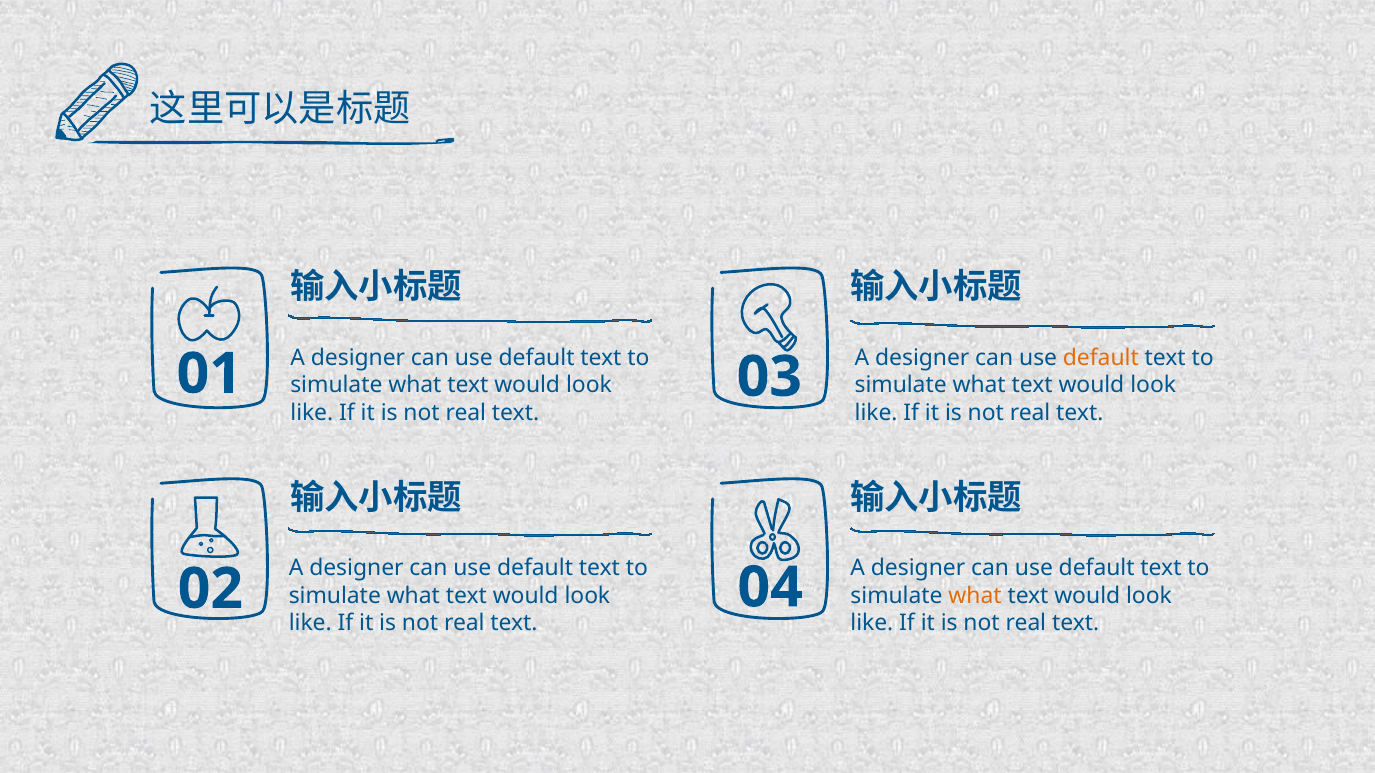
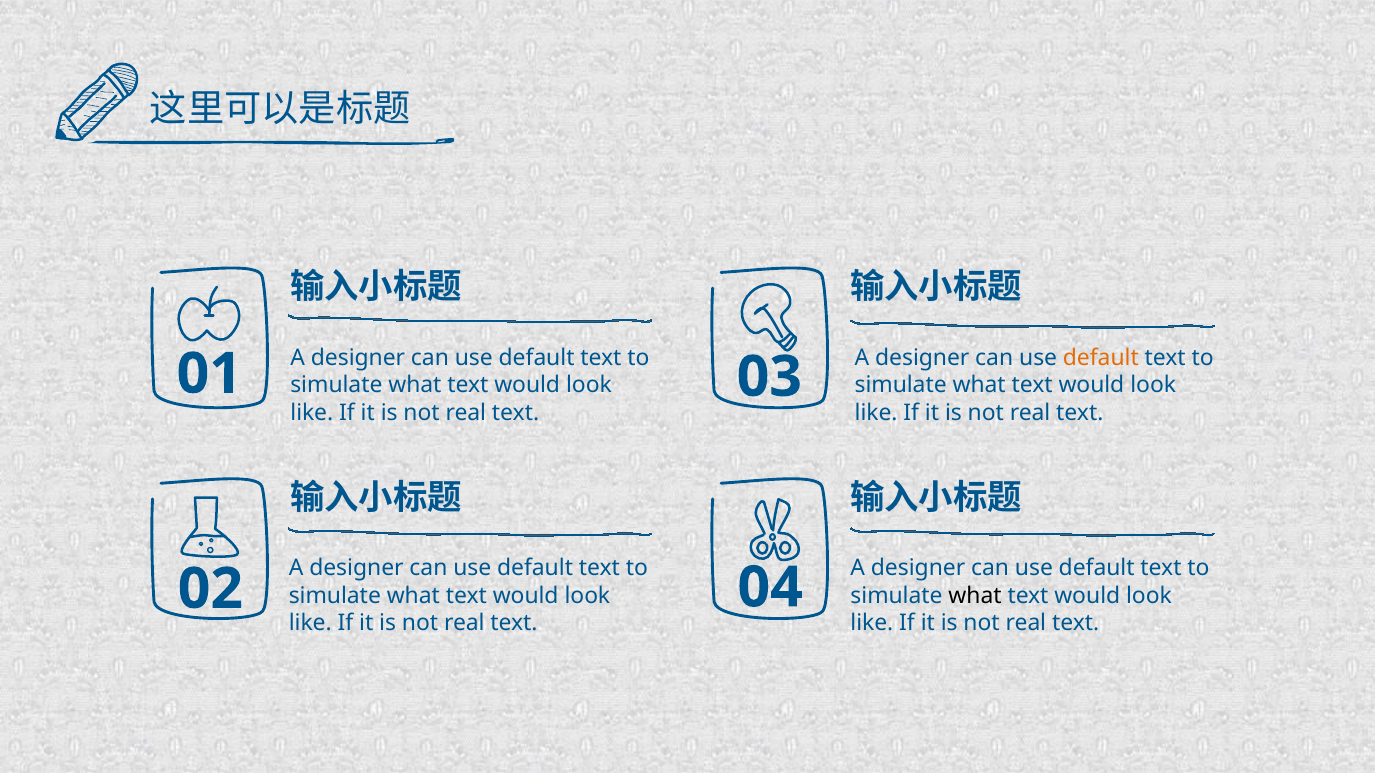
what colour: orange -> black (975, 596)
